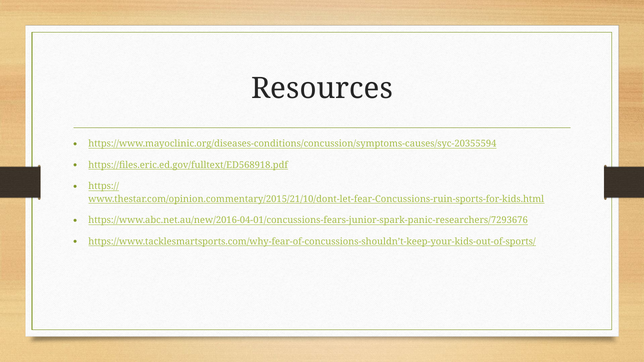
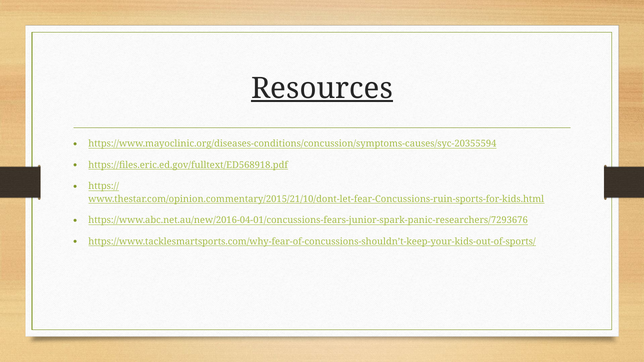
Resources underline: none -> present (322, 88)
